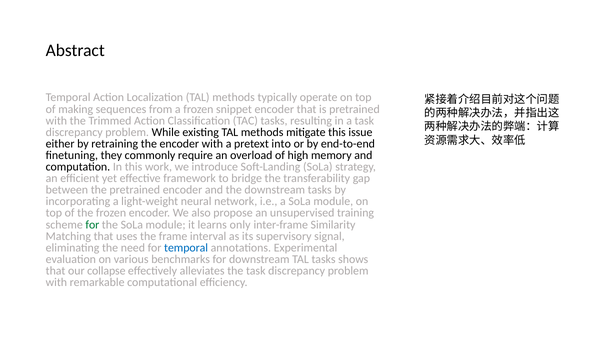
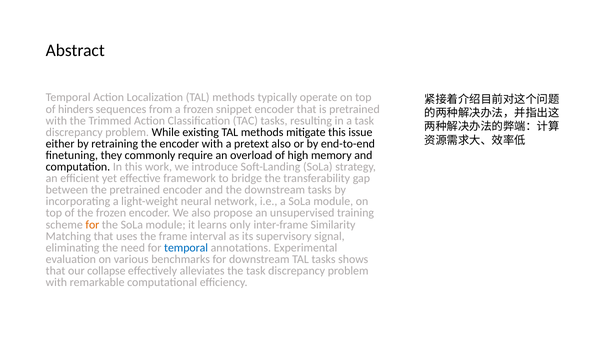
making: making -> hinders (76, 109)
pretext into: into -> also (281, 144)
for colour: green -> orange (92, 224)
